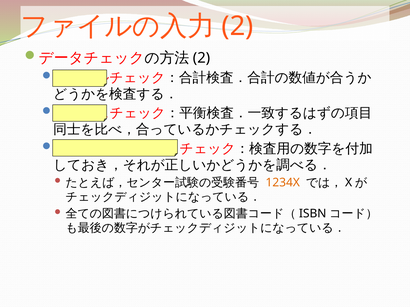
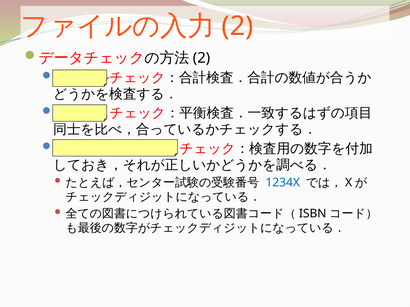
1234X colour: orange -> blue (283, 183)
